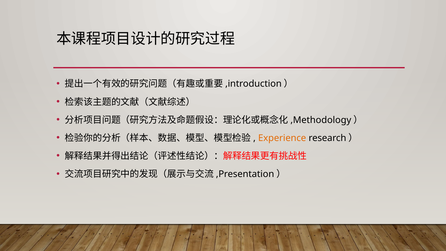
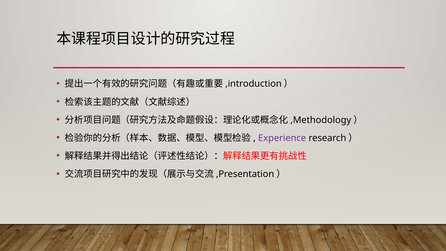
Experience colour: orange -> purple (282, 138)
